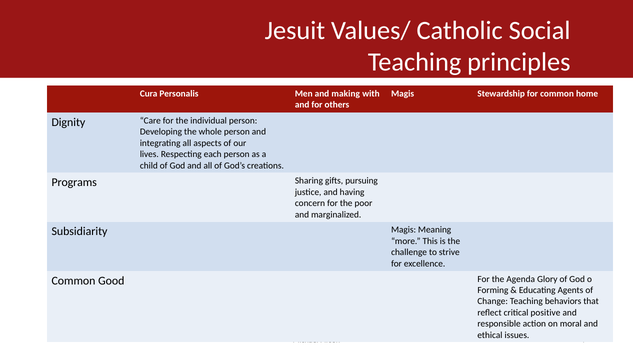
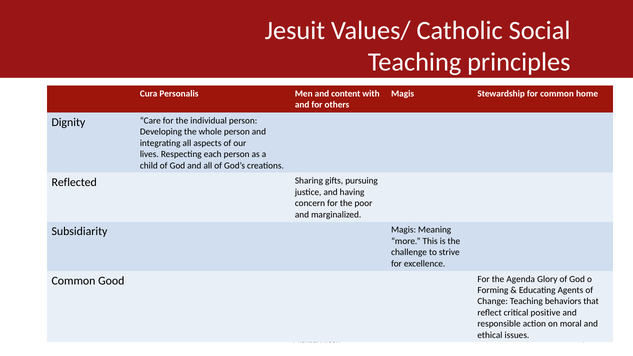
making: making -> content (346, 94)
Programs: Programs -> Reflected (74, 182)
